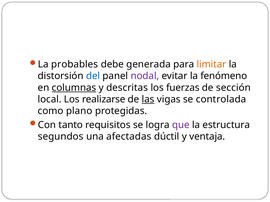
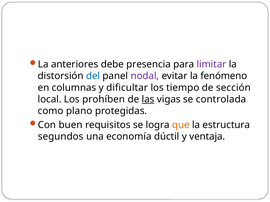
probables: probables -> anteriores (75, 64)
generada: generada -> presencia (149, 64)
limitar colour: orange -> purple (211, 64)
columnas underline: present -> none (74, 88)
descritas: descritas -> dificultar (127, 88)
fuerzas: fuerzas -> tiempo (183, 88)
realizarse: realizarse -> prohíben (104, 100)
tanto: tanto -> buen (71, 125)
que colour: purple -> orange (181, 125)
afectadas: afectadas -> economía (129, 137)
